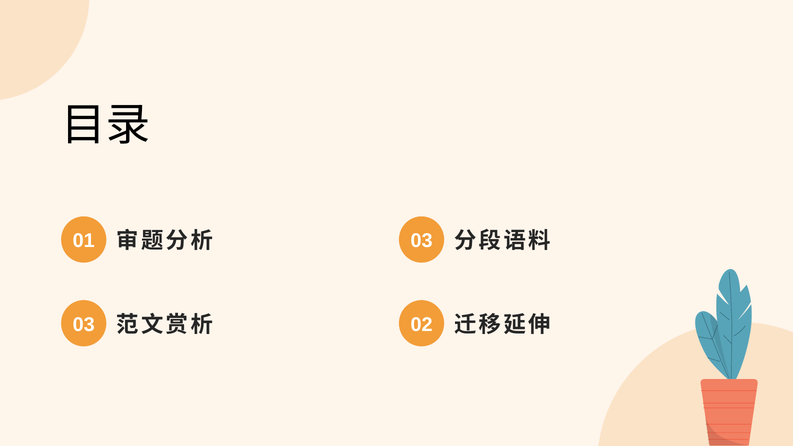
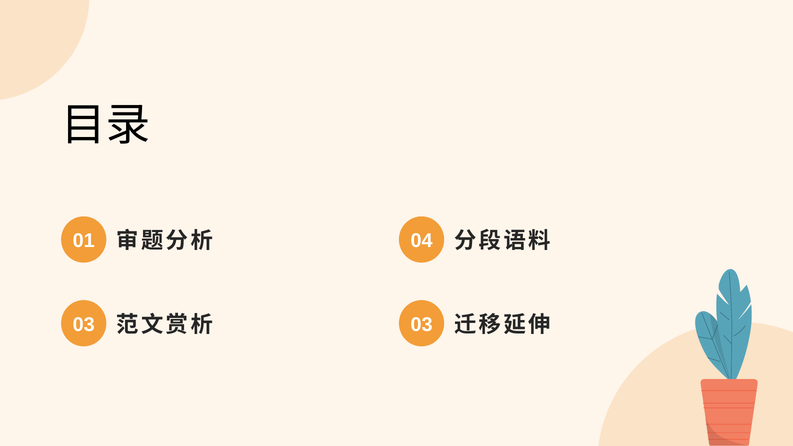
01 03: 03 -> 04 (422, 241)
03 02: 02 -> 03 (422, 325)
